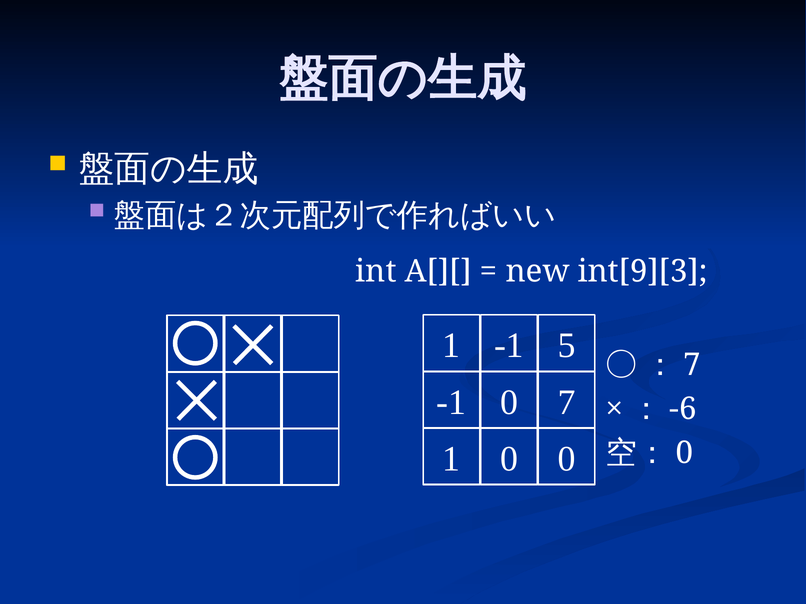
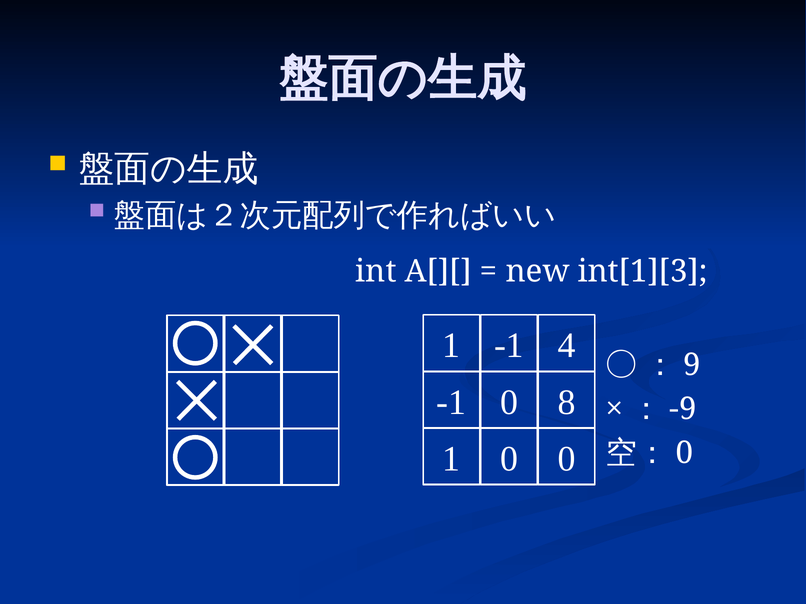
int[9][3: int[9][3 -> int[1][3 (643, 271)
5: 5 -> 4 (567, 346)
7: 7 -> 9 (692, 365)
0 7: 7 -> 8 (567, 403)
-6: -6 -> -9 (683, 409)
